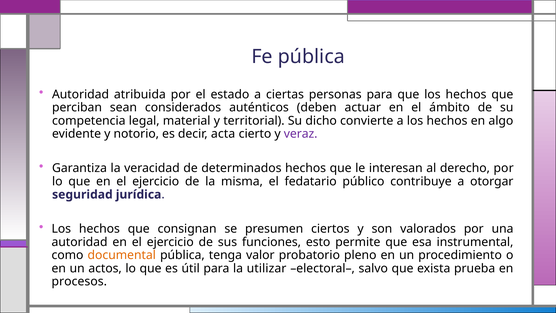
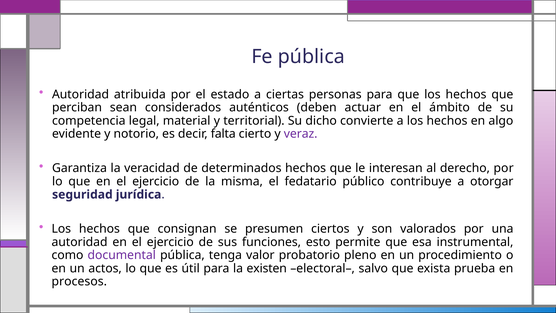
acta: acta -> falta (223, 134)
documental colour: orange -> purple (122, 255)
utilizar: utilizar -> existen (267, 268)
